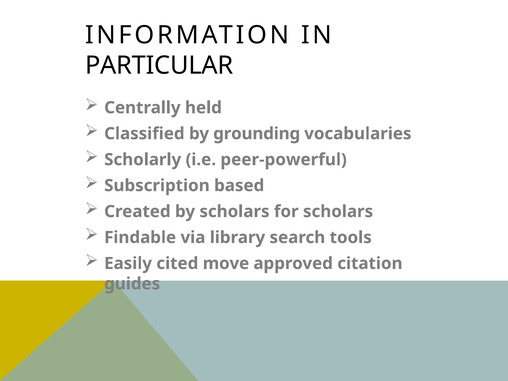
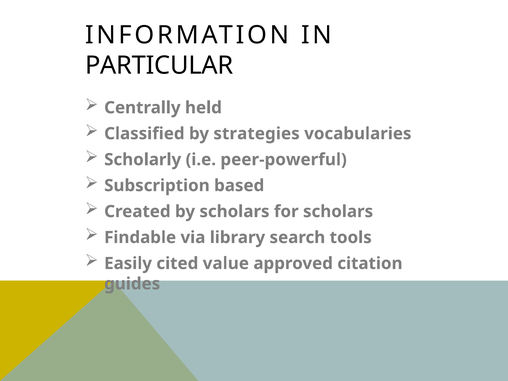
grounding: grounding -> strategies (257, 134)
move: move -> value (226, 263)
